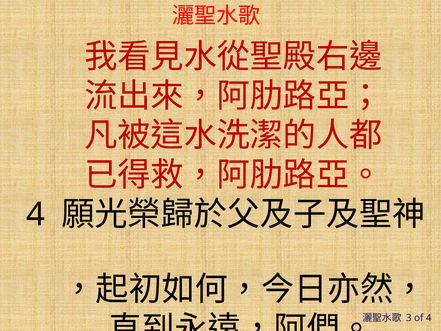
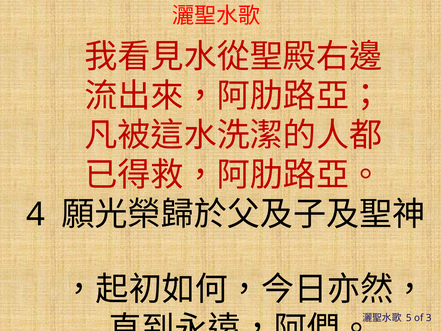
3: 3 -> 5 (409, 318)
of 4: 4 -> 3 (429, 318)
